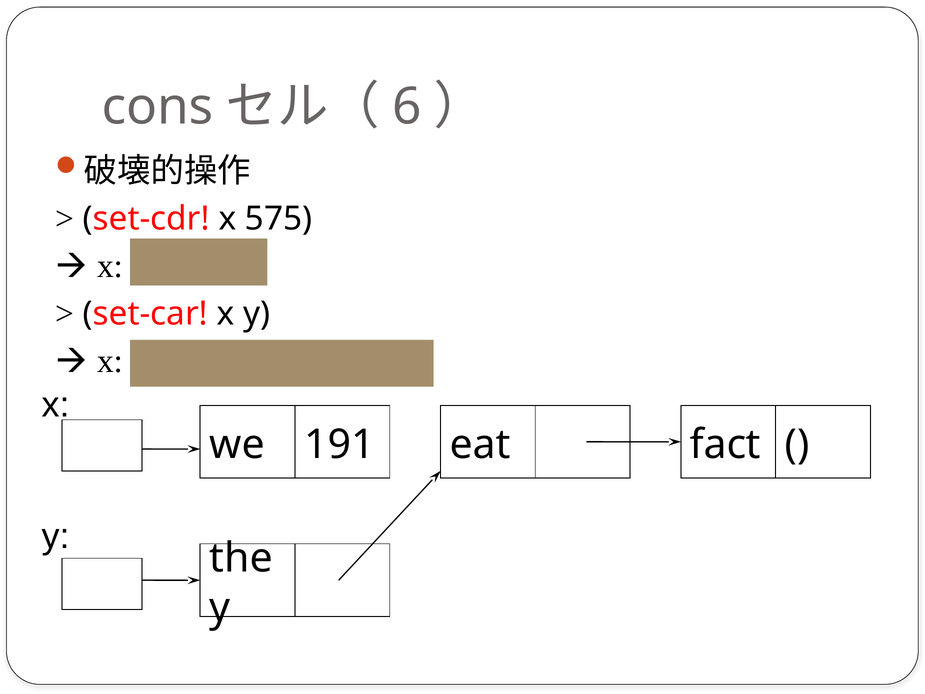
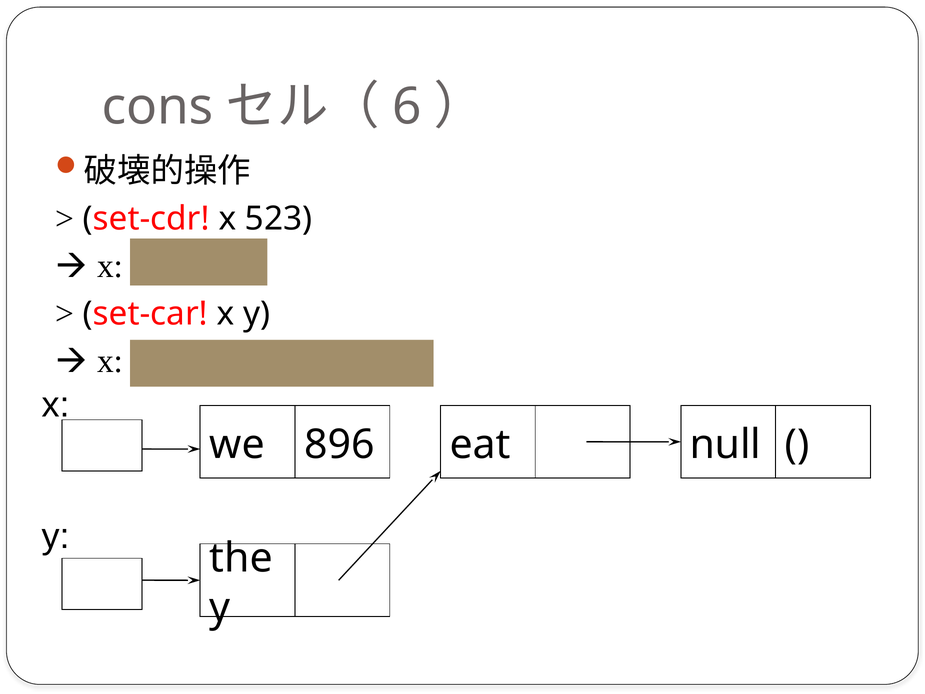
575: 575 -> 523 (279, 218)
191: 191 -> 896 (339, 444)
fact: fact -> null (725, 445)
